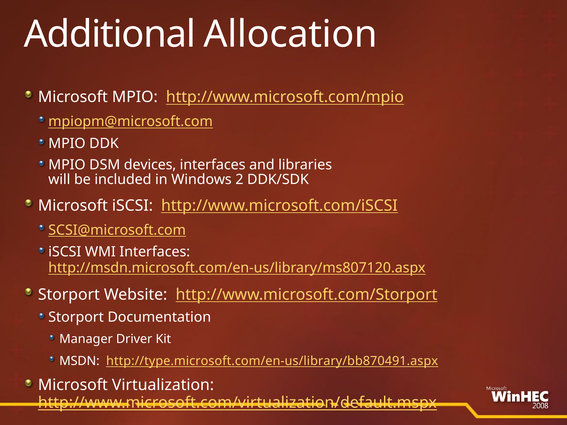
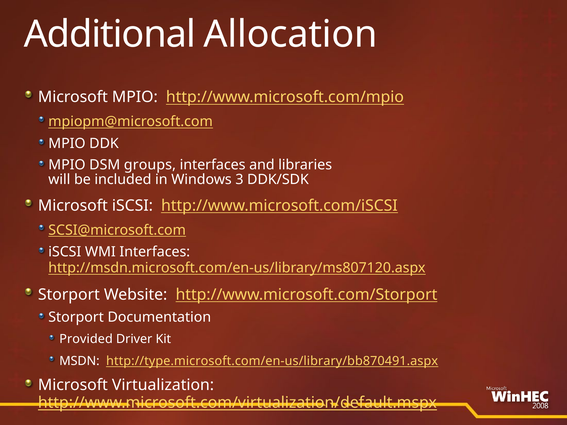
devices: devices -> groups (150, 165)
2: 2 -> 3 (239, 180)
Manager: Manager -> Provided (86, 339)
